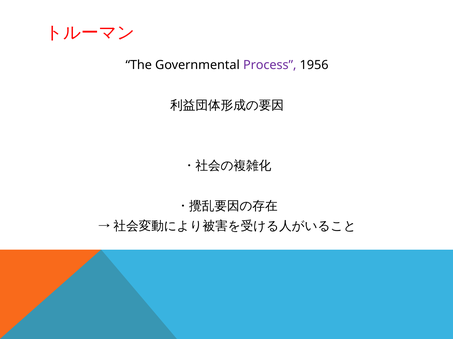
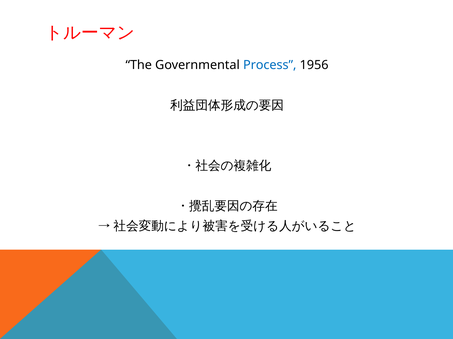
Process colour: purple -> blue (270, 65)
